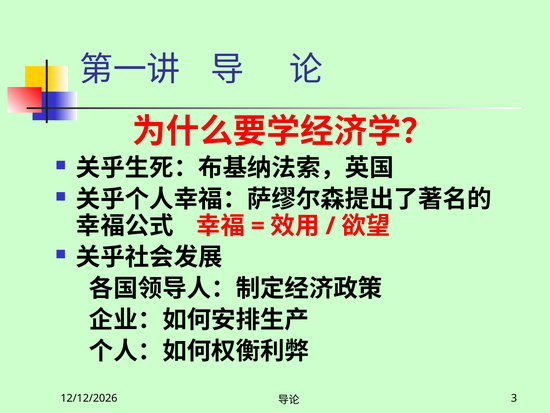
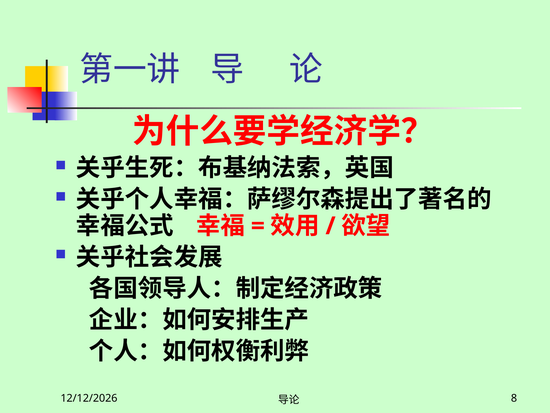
3: 3 -> 8 (514, 398)
